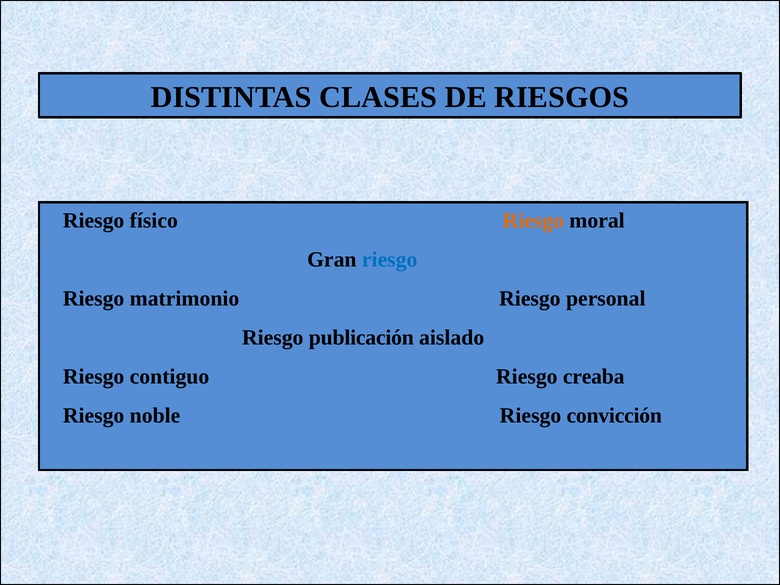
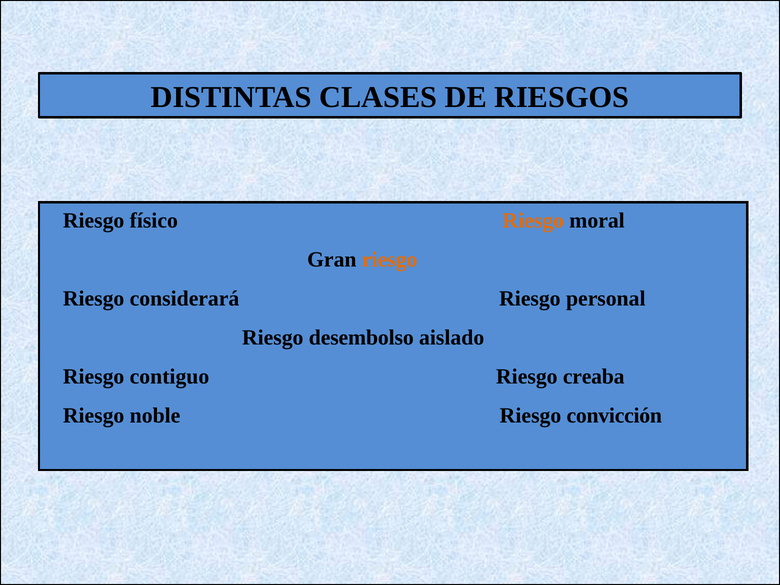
riesgo colour: blue -> orange (390, 260)
matrimonio: matrimonio -> considerará (184, 299)
publicación: publicación -> desembolso (361, 338)
